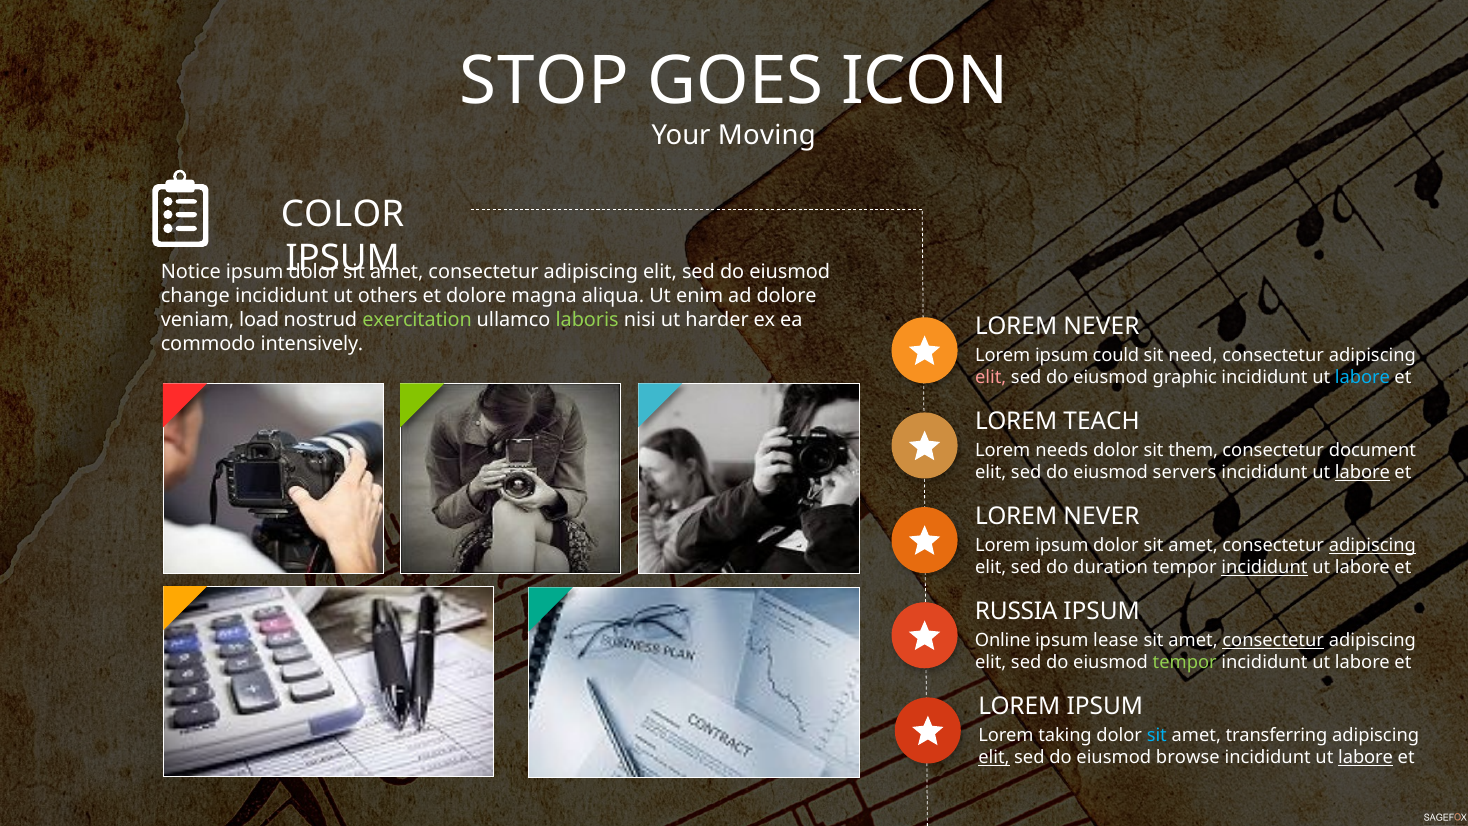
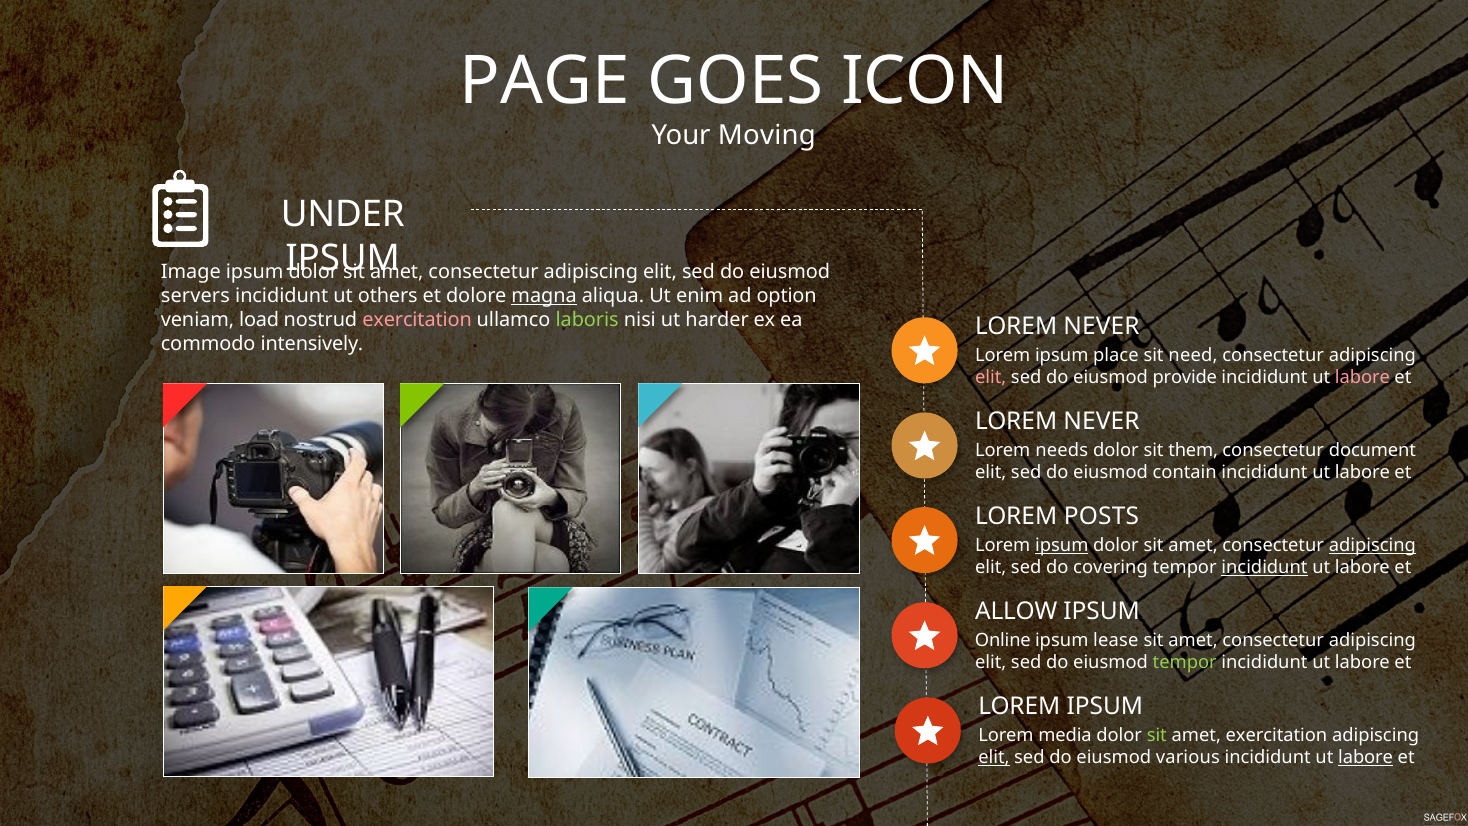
STOP: STOP -> PAGE (545, 82)
COLOR: COLOR -> UNDER (343, 214)
Notice: Notice -> Image (191, 272)
change: change -> servers (195, 296)
magna underline: none -> present (544, 296)
ad dolore: dolore -> option (787, 296)
exercitation colour: light green -> pink (417, 320)
could: could -> place (1116, 355)
graphic: graphic -> provide (1185, 377)
labore colour: light blue -> pink (1362, 377)
TEACH: TEACH -> NEVER (1102, 421)
servers: servers -> contain (1185, 472)
labore underline: present -> none (1362, 472)
NEVER: NEVER -> POSTS (1101, 516)
ipsum underline: none -> present (1062, 545)
duration: duration -> covering (1111, 567)
RUSSIA: RUSSIA -> ALLOW (1016, 611)
consectetur underline: present -> none (1273, 640)
taking: taking -> media (1065, 735)
sit colour: light blue -> light green (1157, 735)
amet transferring: transferring -> exercitation (1276, 735)
browse: browse -> various (1188, 757)
